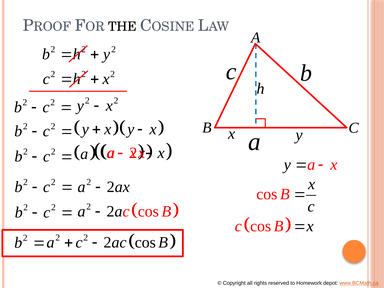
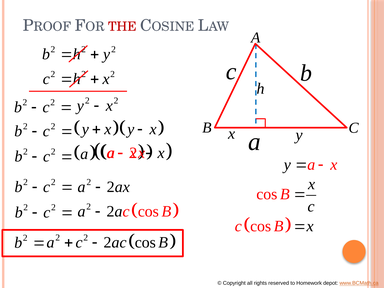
THE colour: black -> red (122, 27)
